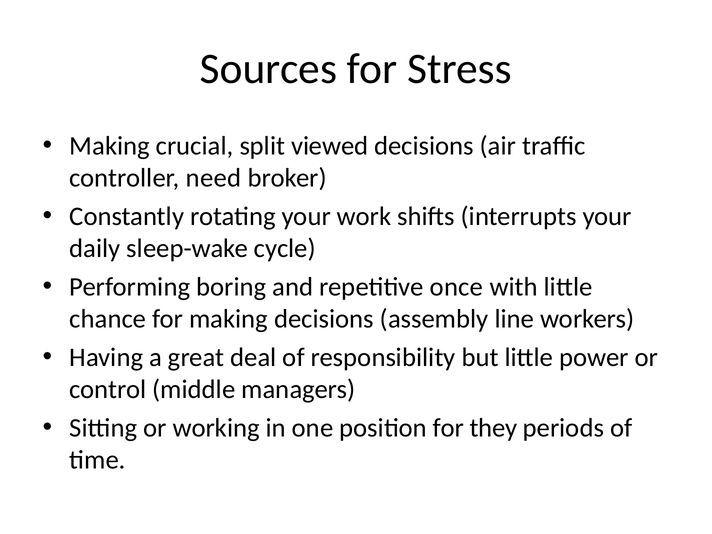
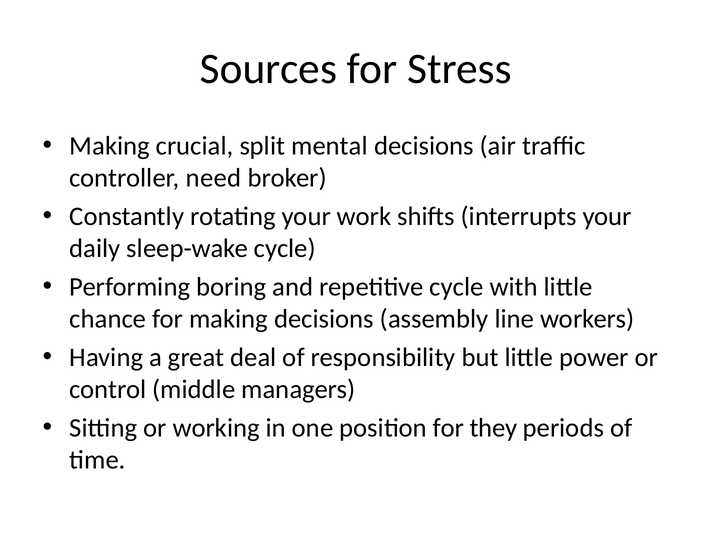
viewed: viewed -> mental (330, 146)
repetitive once: once -> cycle (457, 287)
